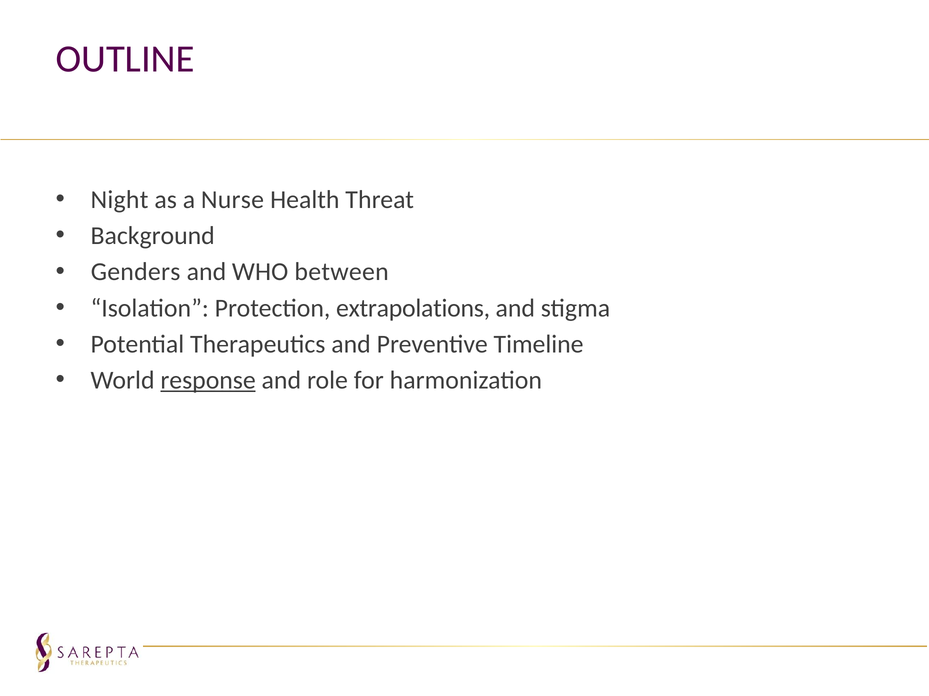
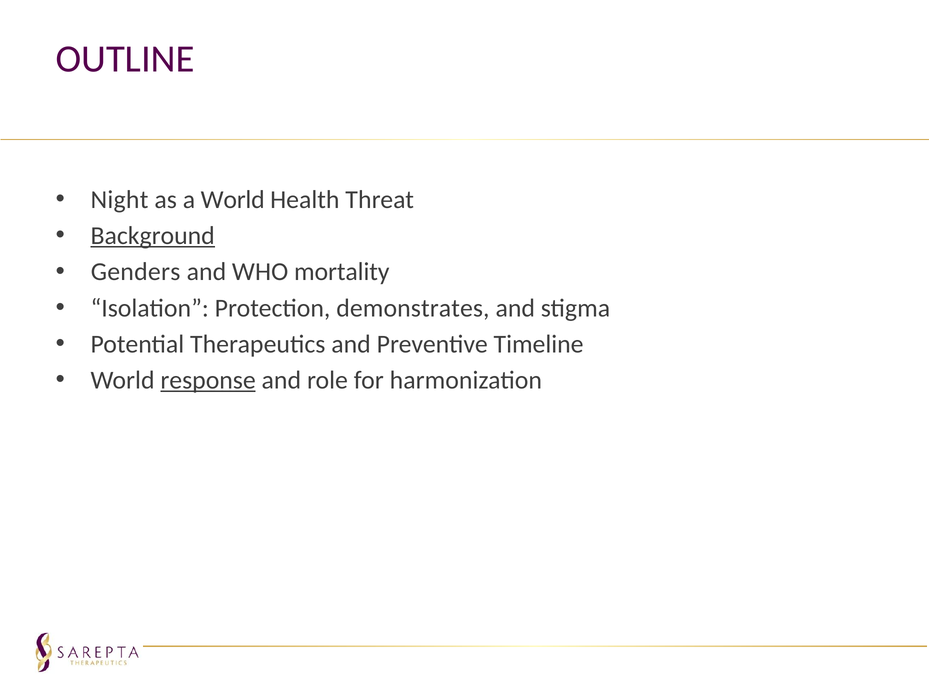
a Nurse: Nurse -> World (233, 200)
Background underline: none -> present (153, 236)
between: between -> mortality (342, 272)
extrapolations: extrapolations -> demonstrates (413, 308)
